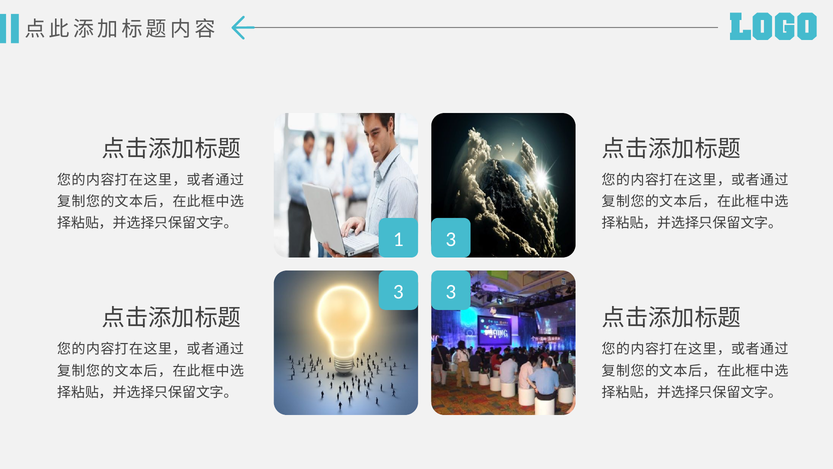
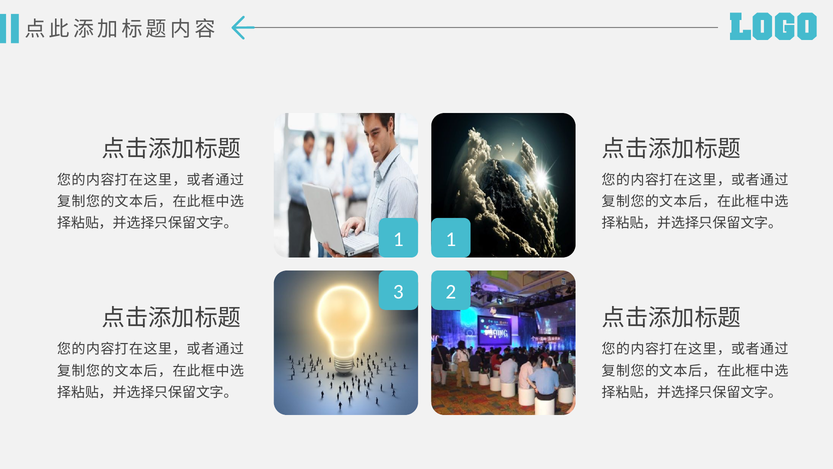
1 3: 3 -> 1 (451, 239)
3: 3 -> 2 (451, 291)
